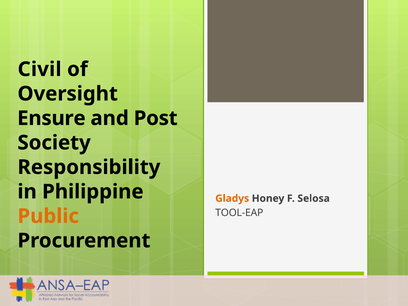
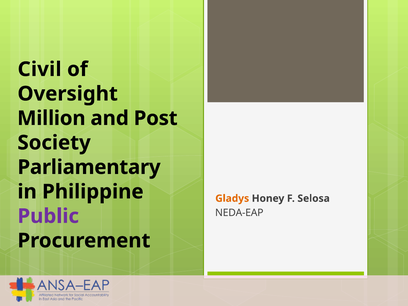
Ensure: Ensure -> Million (51, 118)
Responsibility: Responsibility -> Parliamentary (89, 167)
TOOL-EAP: TOOL-EAP -> NEDA-EAP (239, 213)
Public colour: orange -> purple (48, 216)
